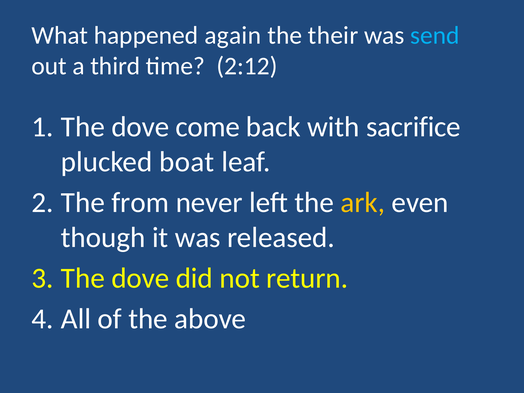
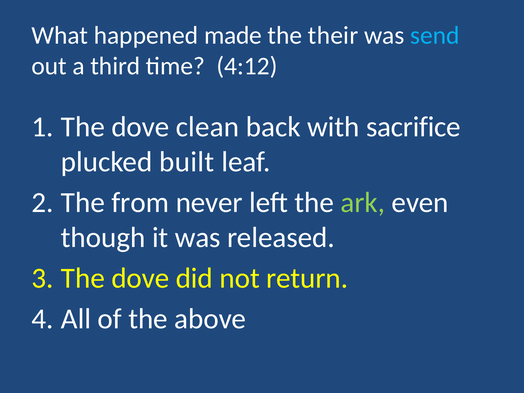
again: again -> made (233, 35)
2:12: 2:12 -> 4:12 (247, 66)
come: come -> clean (207, 127)
boat: boat -> built (187, 162)
ark colour: yellow -> light green (363, 203)
